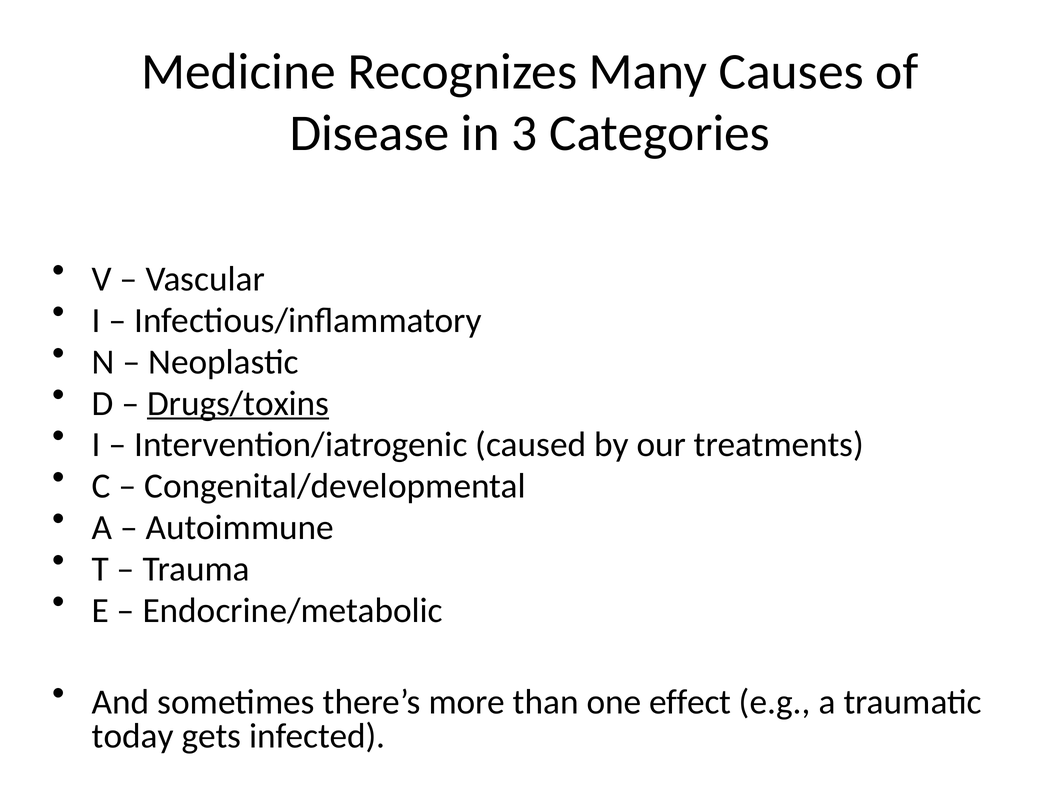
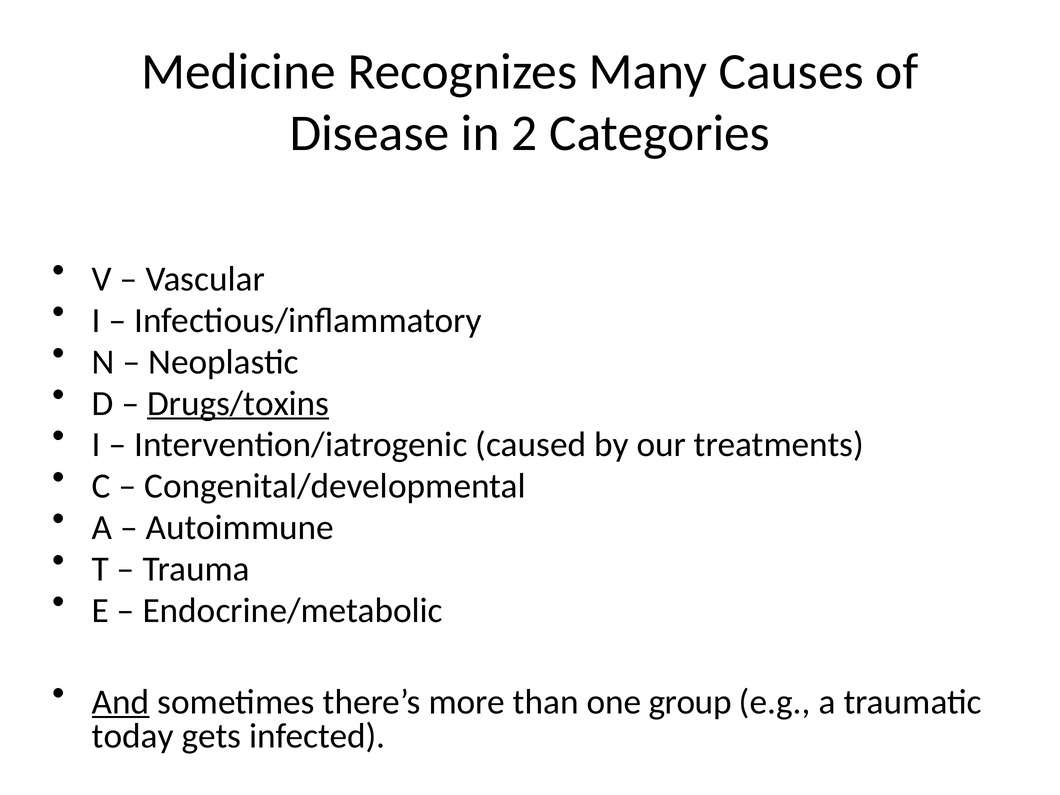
3: 3 -> 2 (525, 133)
And underline: none -> present (121, 702)
effect: effect -> group (690, 702)
